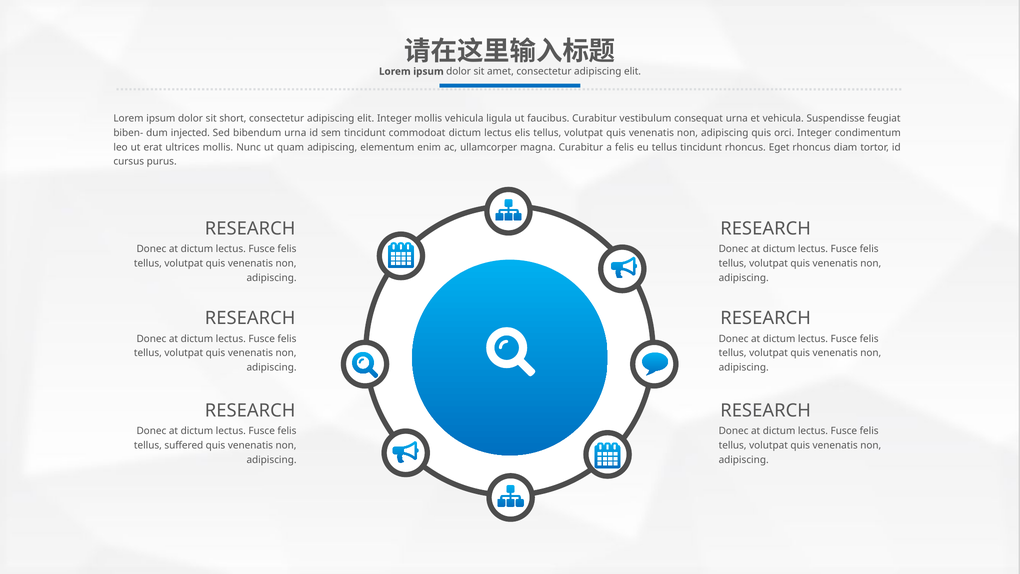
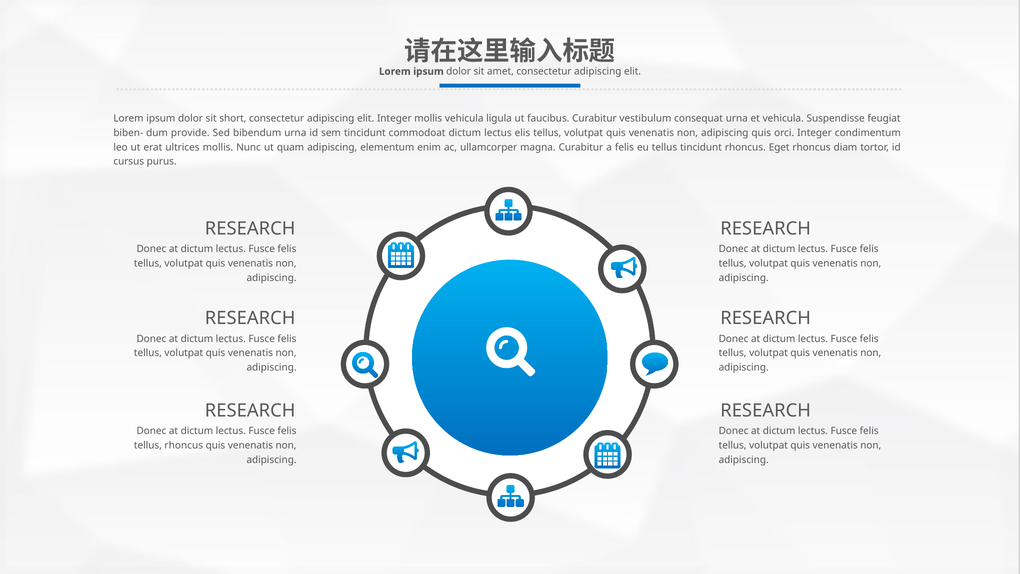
injected: injected -> provide (190, 133)
tellus suffered: suffered -> rhoncus (184, 445)
